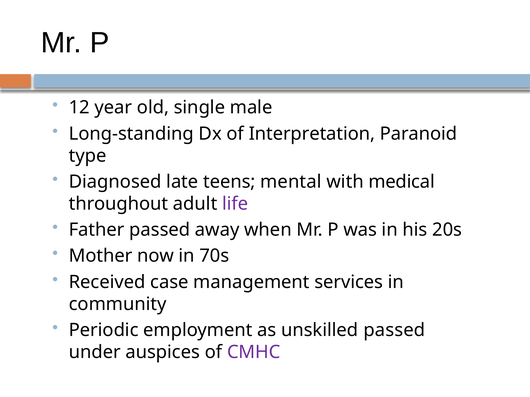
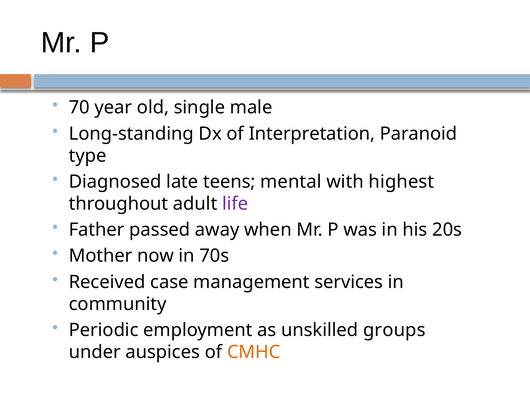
12: 12 -> 70 (79, 108)
medical: medical -> highest (401, 182)
unskilled passed: passed -> groups (394, 330)
CMHC colour: purple -> orange (254, 353)
